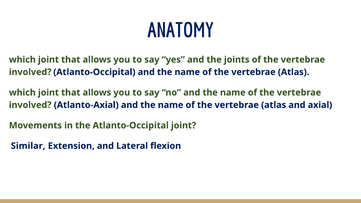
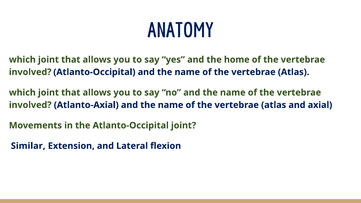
joints: joints -> home (237, 60)
